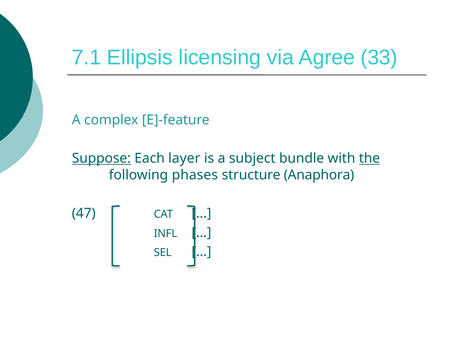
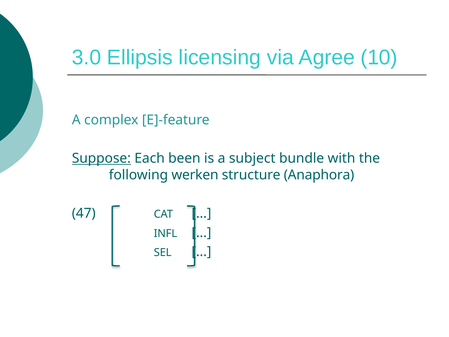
7.1: 7.1 -> 3.0 (86, 57)
33: 33 -> 10 (379, 57)
layer: layer -> been (184, 158)
the underline: present -> none (369, 158)
phases: phases -> werken (195, 175)
